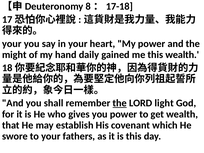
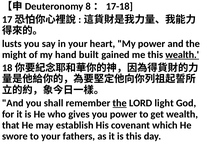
your: your -> lusts (12, 44)
daily: daily -> built (89, 55)
wealth underline: none -> present (182, 55)
